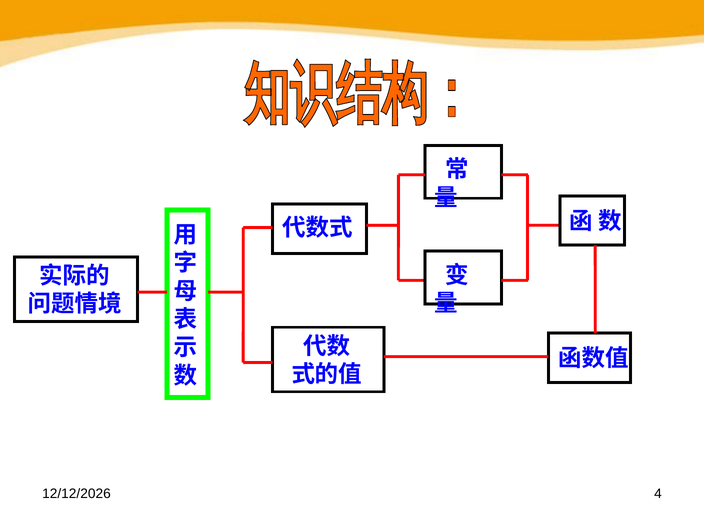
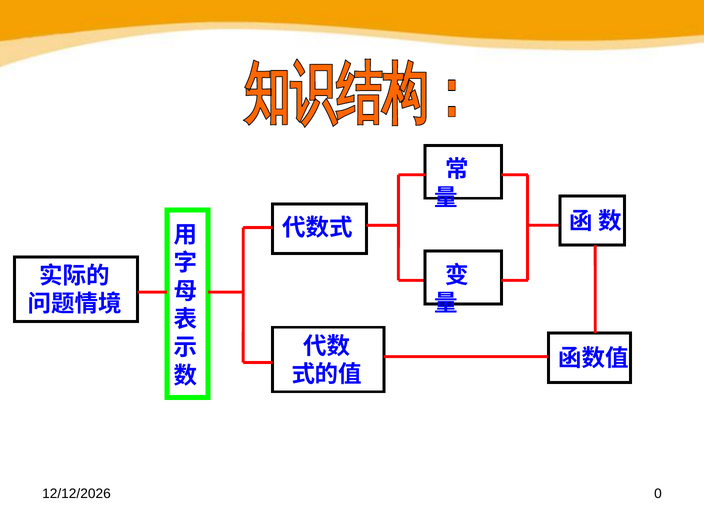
4: 4 -> 0 (658, 494)
